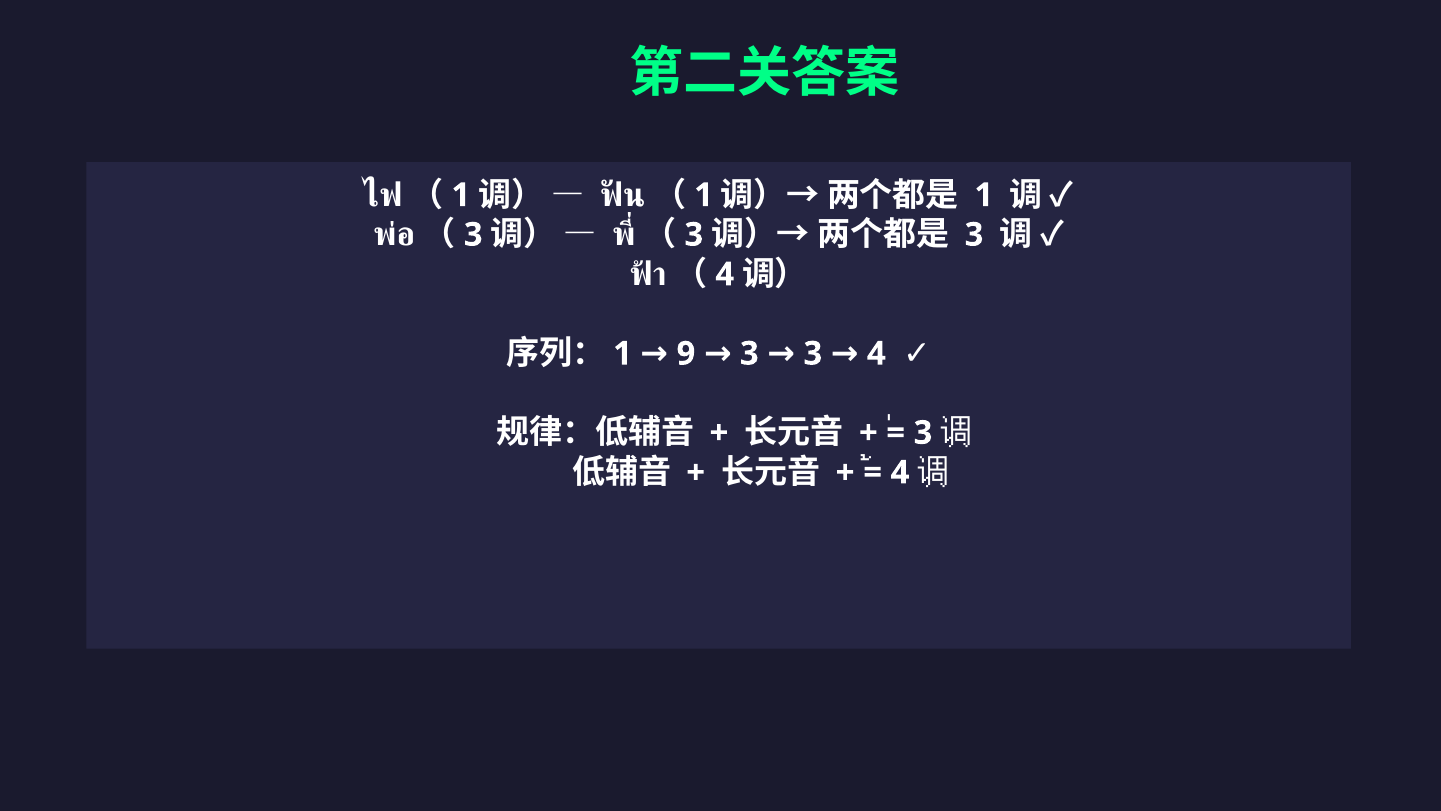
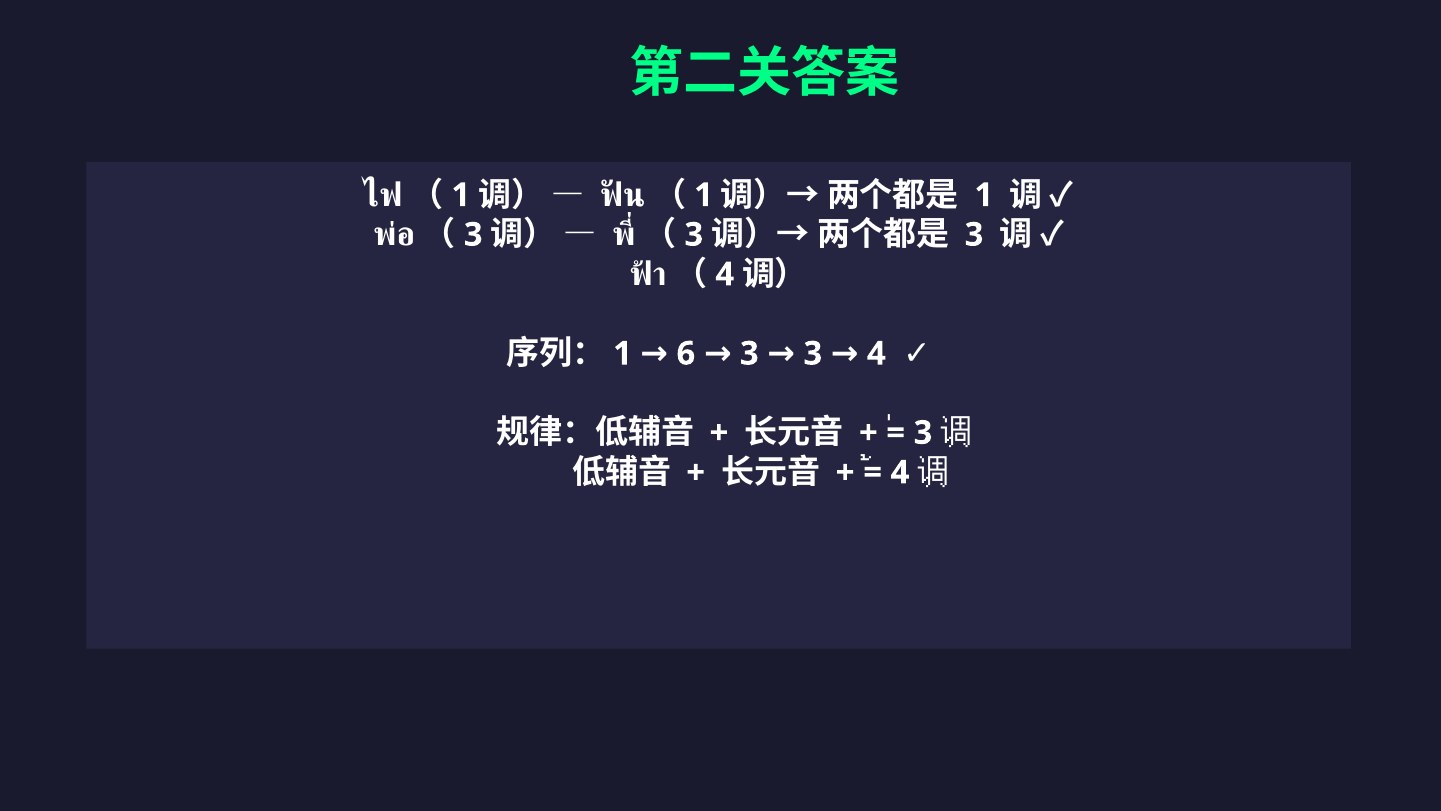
9: 9 -> 6 (686, 353)
